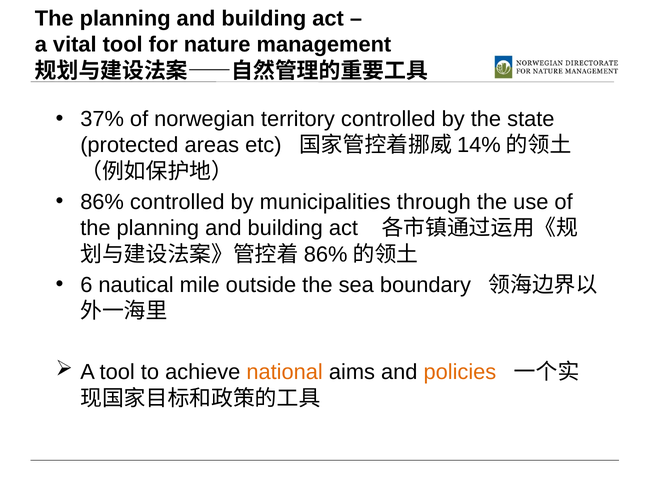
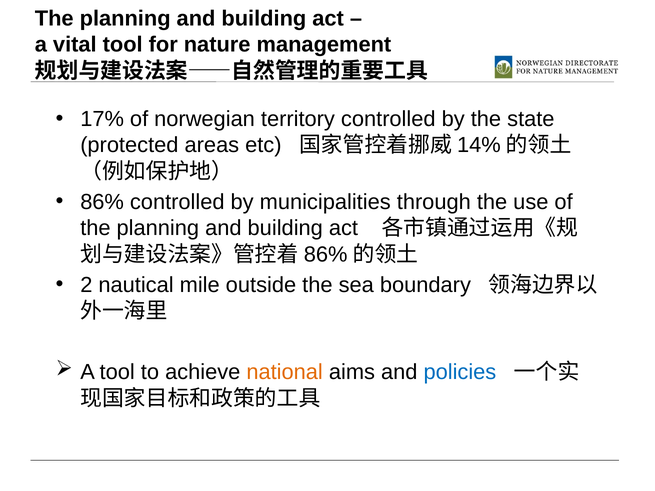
37%: 37% -> 17% (102, 119)
6: 6 -> 2 (86, 285)
policies colour: orange -> blue (460, 372)
